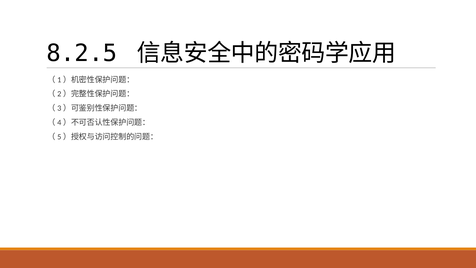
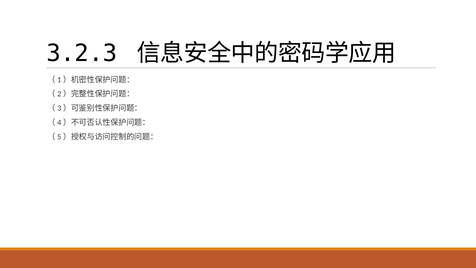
8.2.5: 8.2.5 -> 3.2.3 (82, 53)
